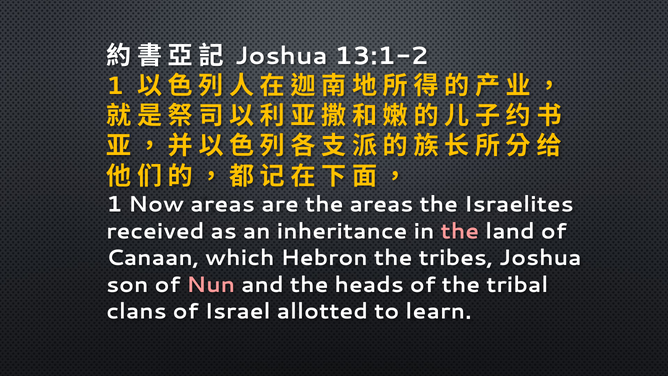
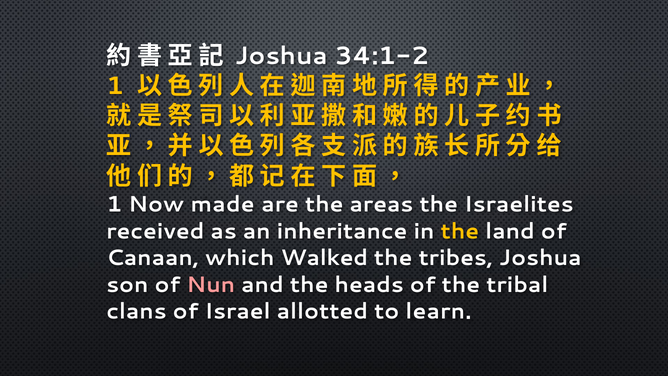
13:1-2: 13:1-2 -> 34:1-2 (382, 56)
Now areas: areas -> made (223, 204)
the colour: pink -> yellow (460, 231)
Hebron: Hebron -> Walked (324, 258)
